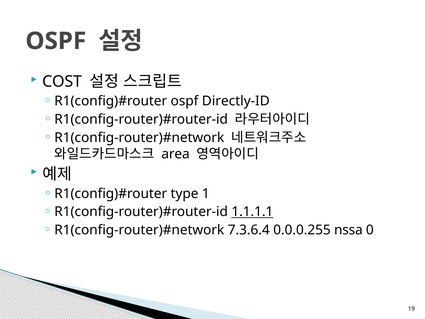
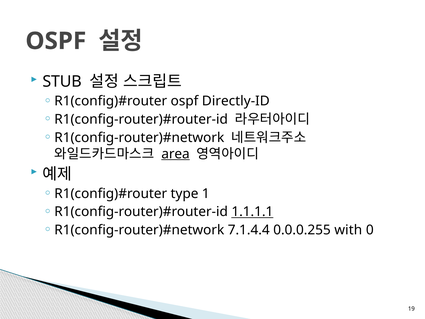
COST: COST -> STUB (62, 82)
area underline: none -> present (176, 154)
7.3.6.4: 7.3.6.4 -> 7.1.4.4 (249, 230)
nssa: nssa -> with (348, 230)
